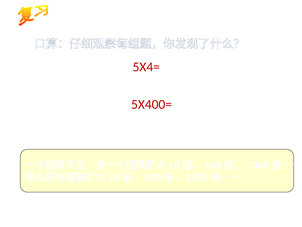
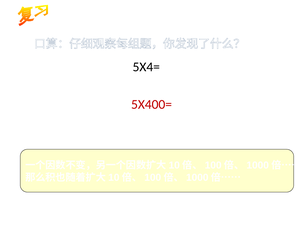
5X4= colour: red -> black (146, 67)
